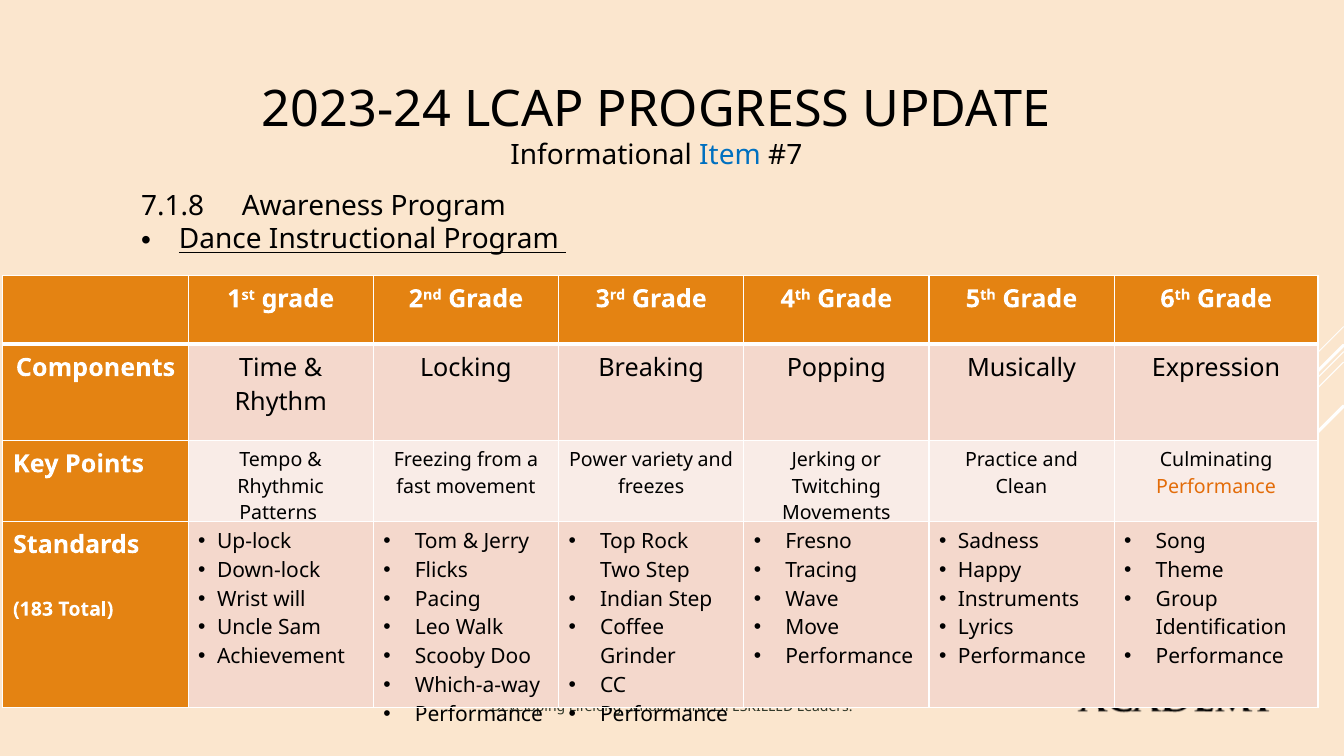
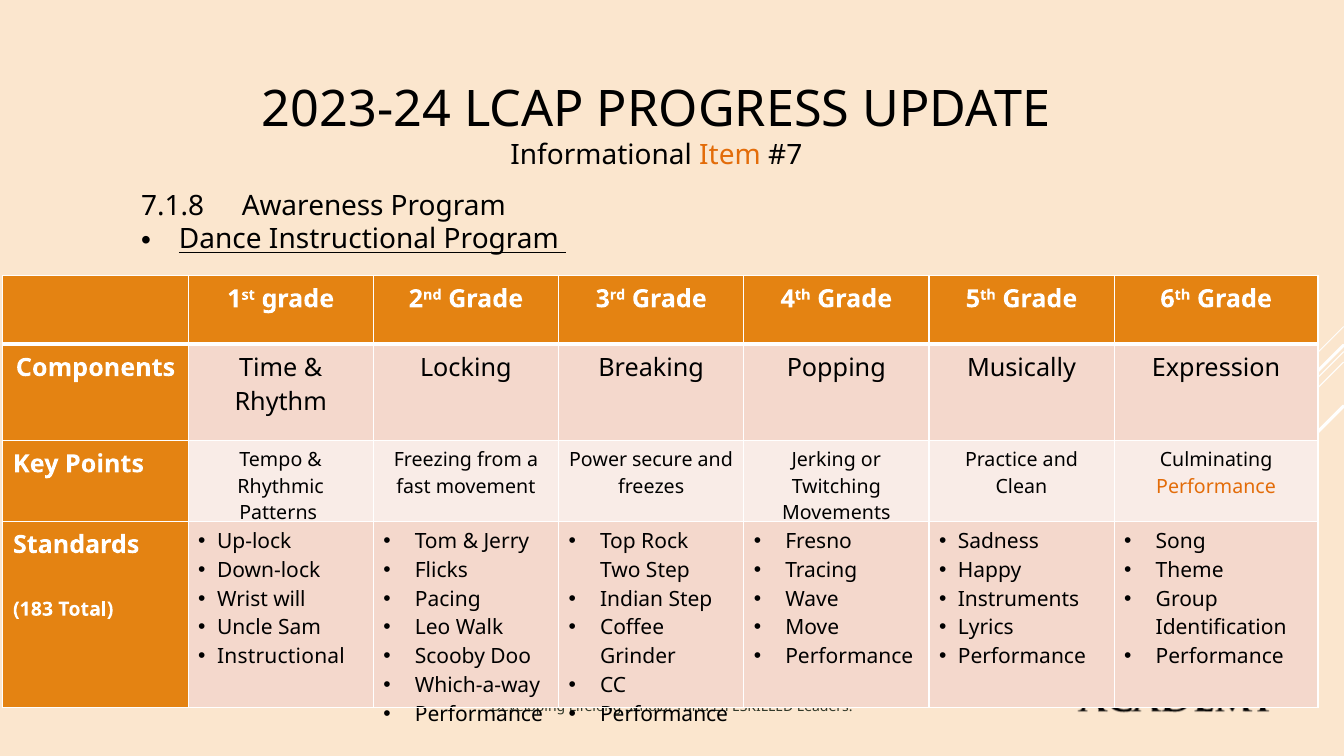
Item colour: blue -> orange (730, 156)
variety: variety -> secure (662, 460)
Achievement: Achievement -> Instructional (281, 657)
